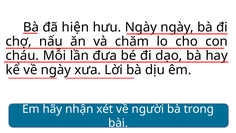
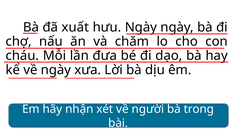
đã hiện: hiện -> xuất (75, 27)
